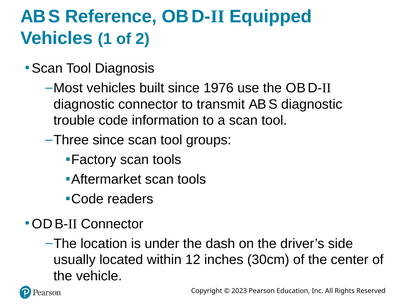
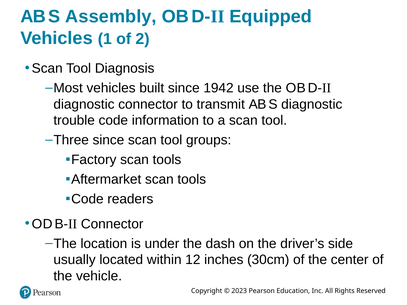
Reference: Reference -> Assembly (111, 17)
1976: 1976 -> 1942 (218, 88)
